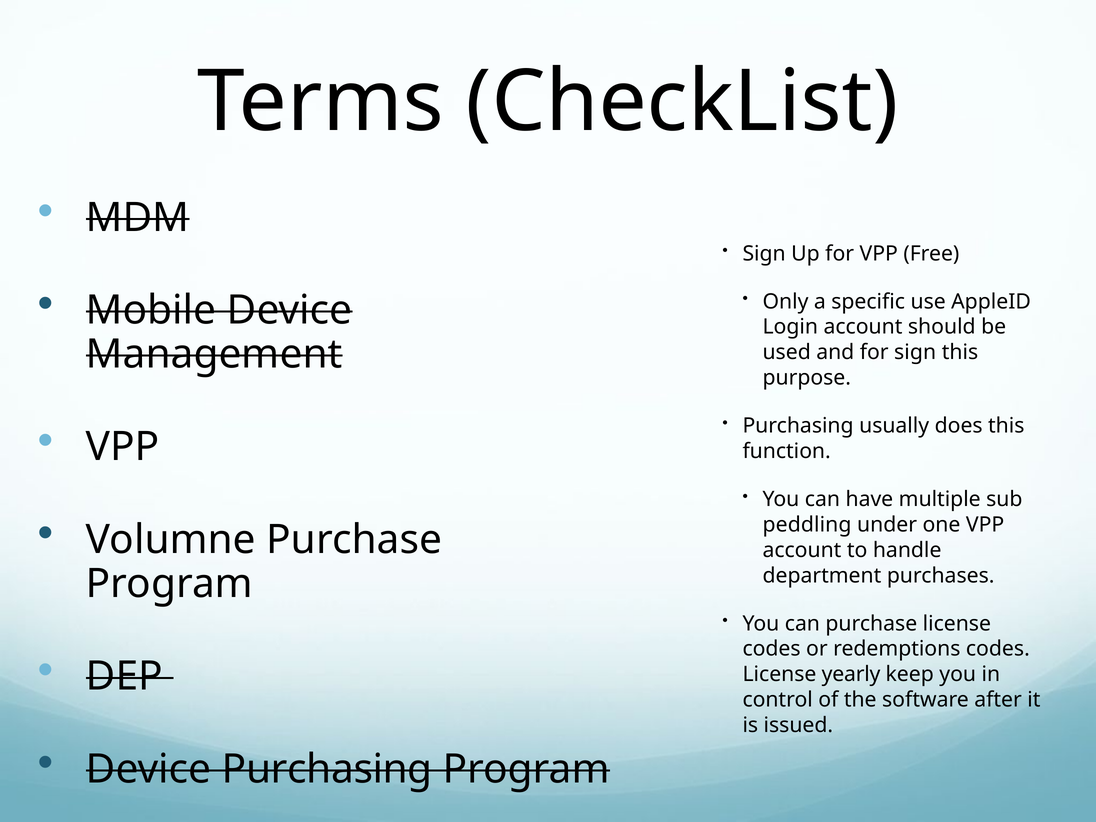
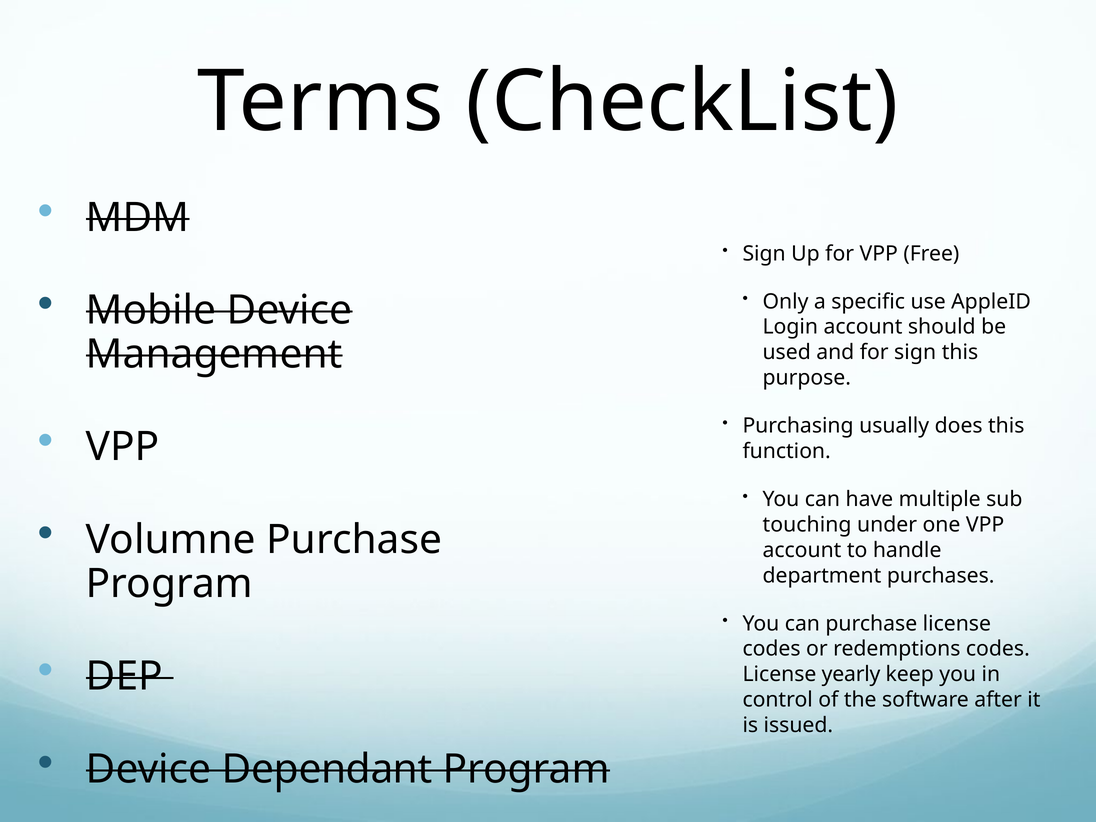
peddling: peddling -> touching (807, 525)
Device Purchasing: Purchasing -> Dependant (327, 769)
